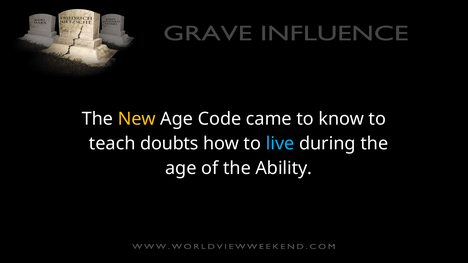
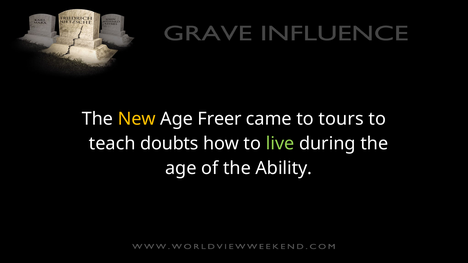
Code: Code -> Freer (220, 119)
know: know -> tours (341, 119)
live colour: light blue -> light green (280, 144)
